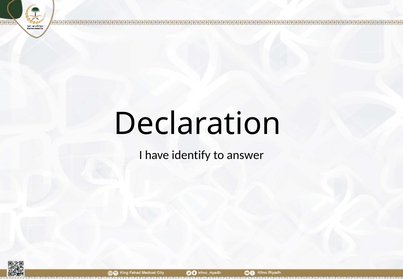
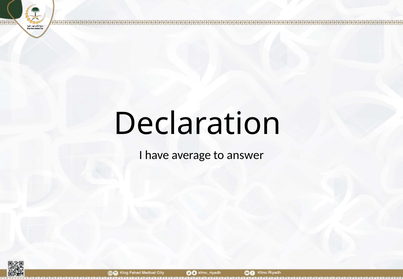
identify: identify -> average (191, 155)
